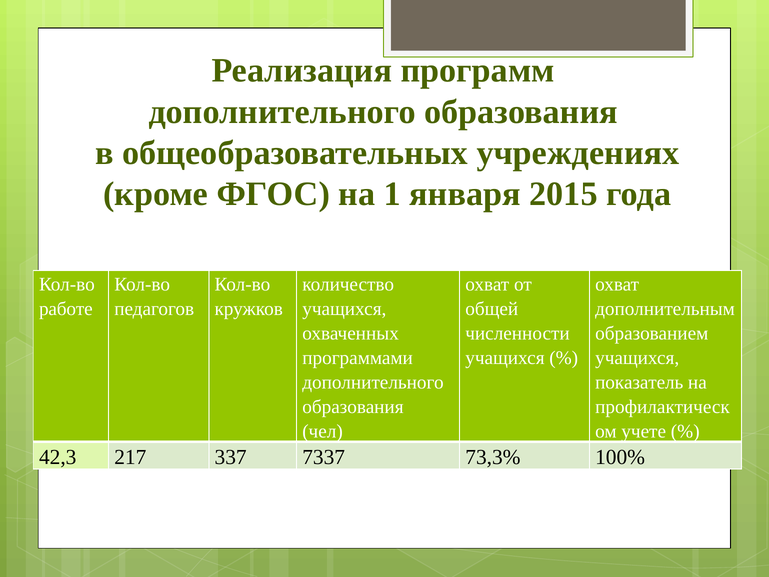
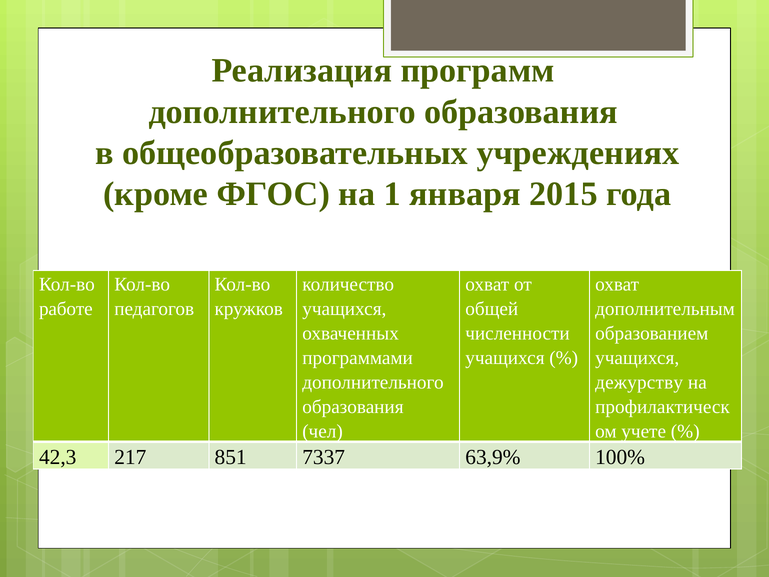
показатель: показатель -> дежурству (639, 382)
337: 337 -> 851 (231, 457)
73,3%: 73,3% -> 63,9% (493, 457)
